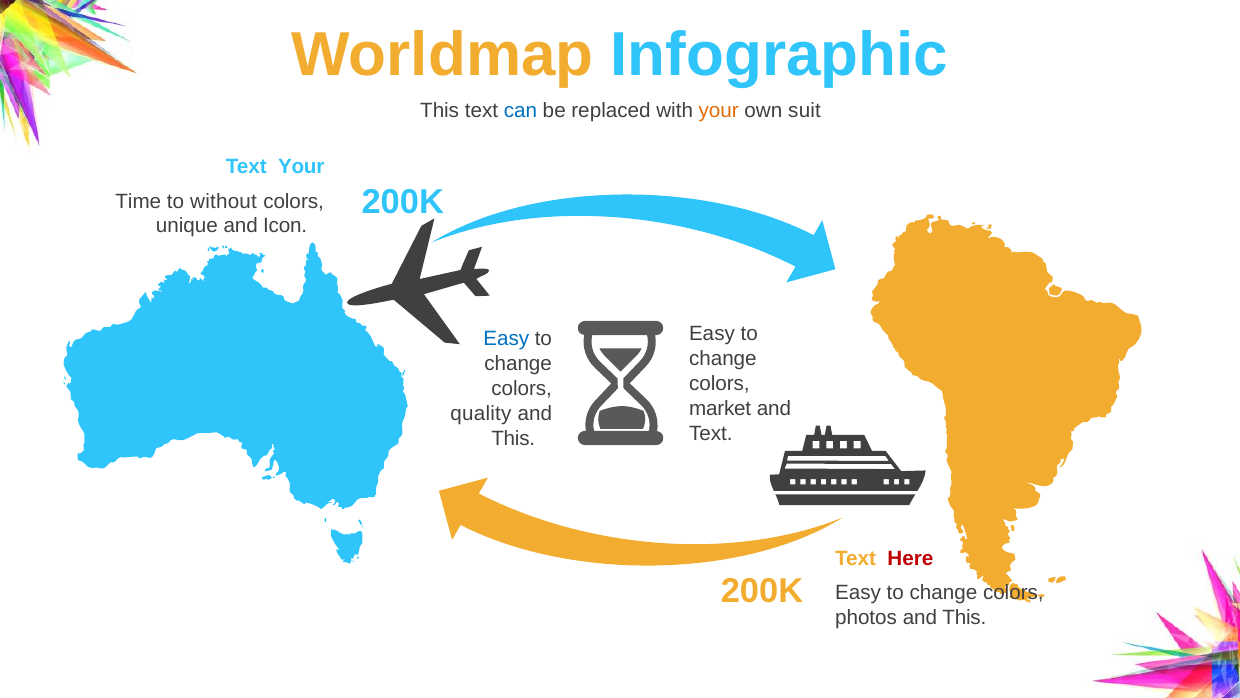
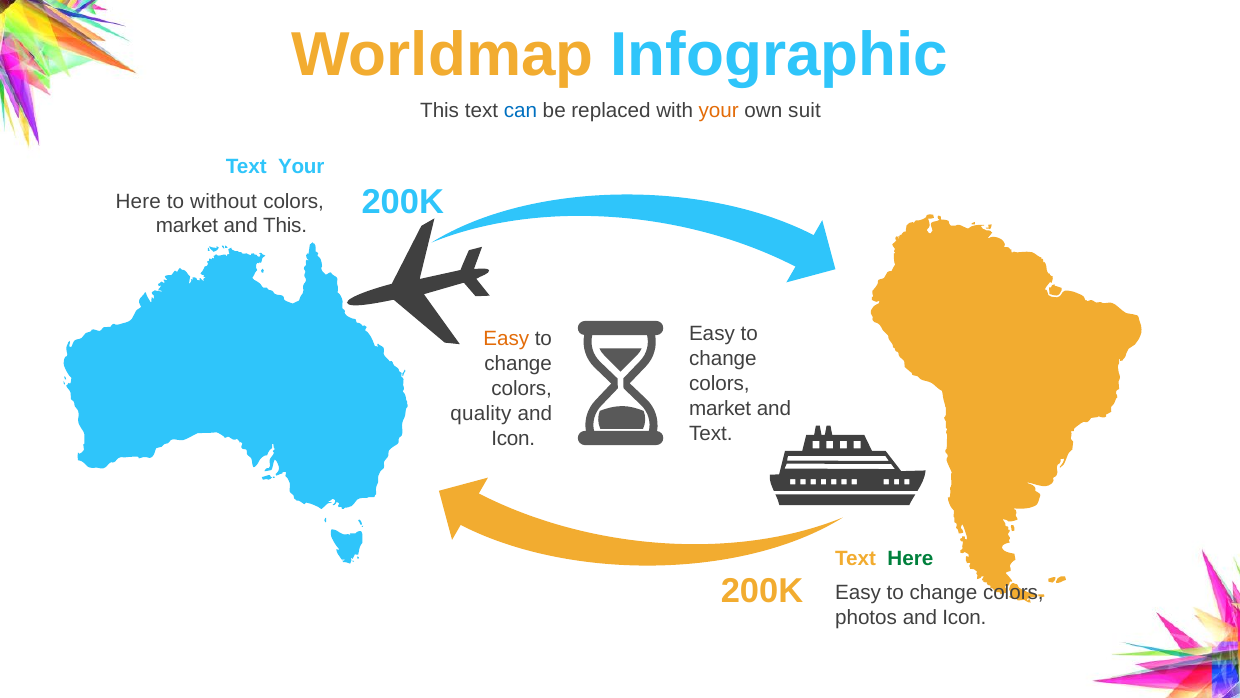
Time: Time -> Here (138, 201)
unique: unique -> market (187, 226)
and Icon: Icon -> This (285, 226)
Easy colour: blue -> orange (506, 339)
This: This -> Icon (513, 438)
Here colour: red -> green (910, 558)
photos and This: This -> Icon (964, 617)
